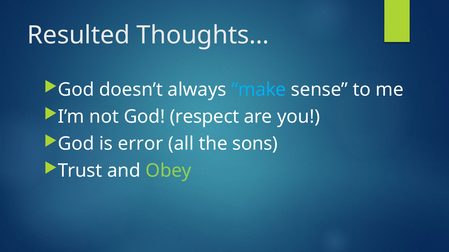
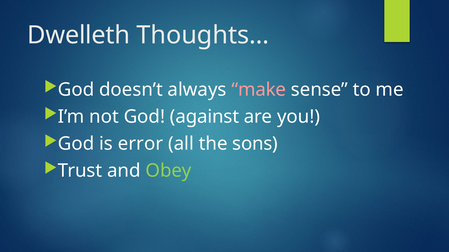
Resulted: Resulted -> Dwelleth (79, 35)
make colour: light blue -> pink (259, 90)
respect: respect -> against (205, 117)
